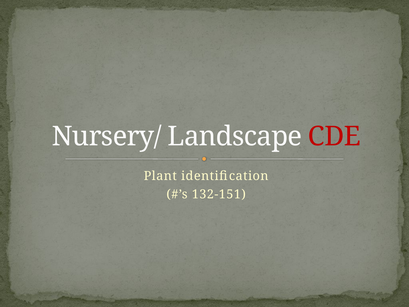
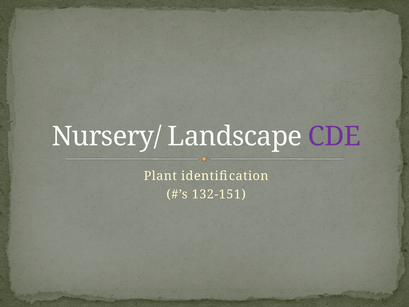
CDE colour: red -> purple (334, 136)
